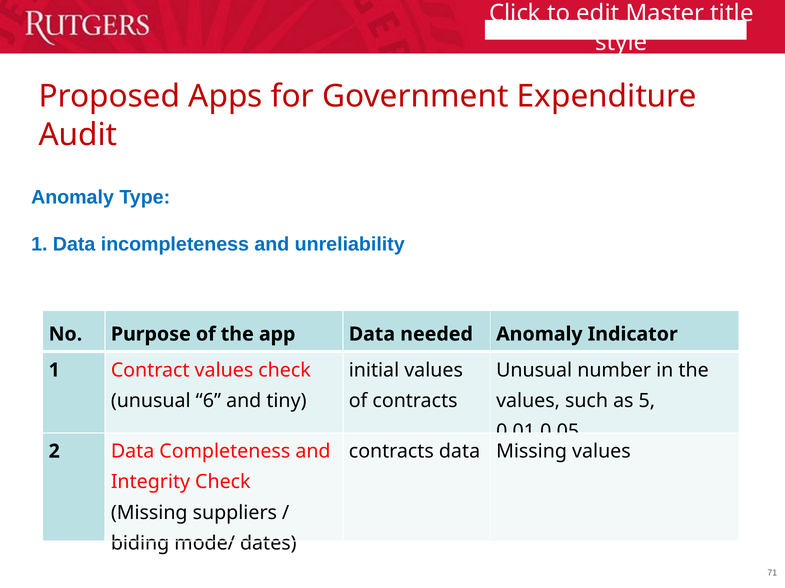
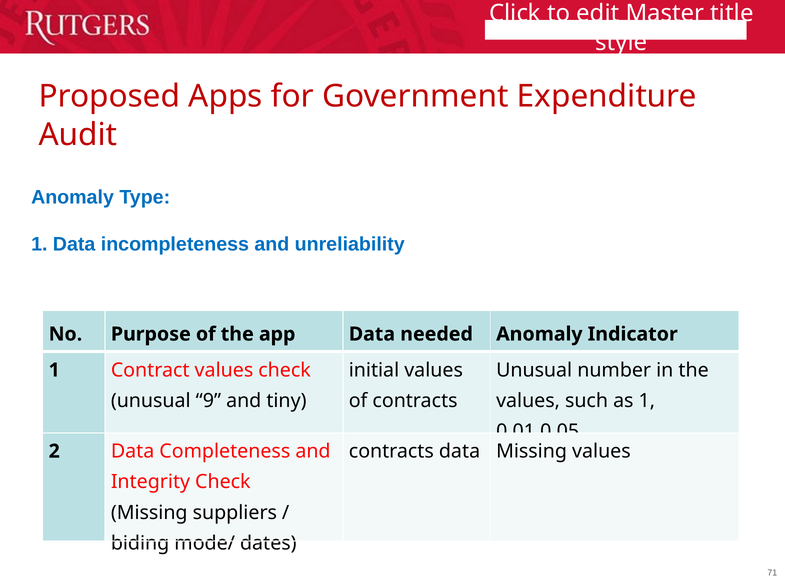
6: 6 -> 9 (208, 401)
as 5: 5 -> 1 (647, 401)
